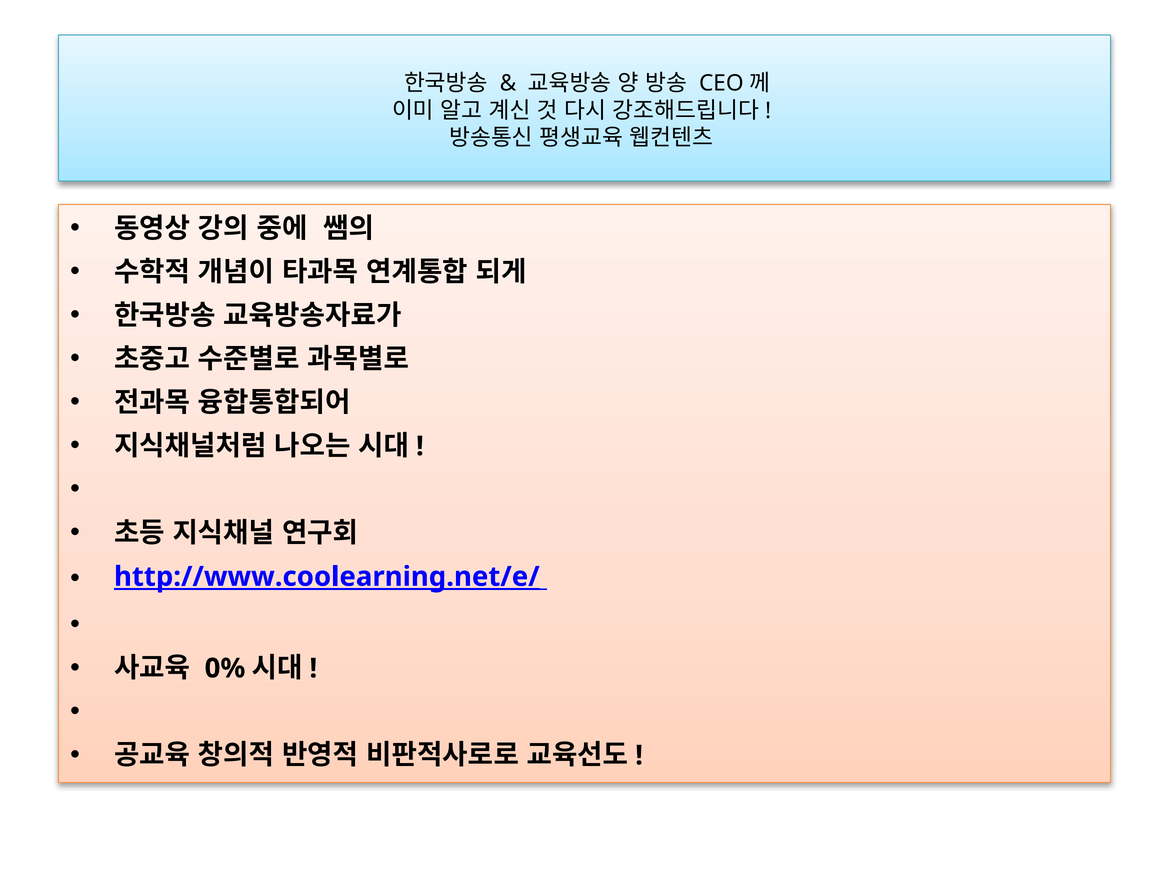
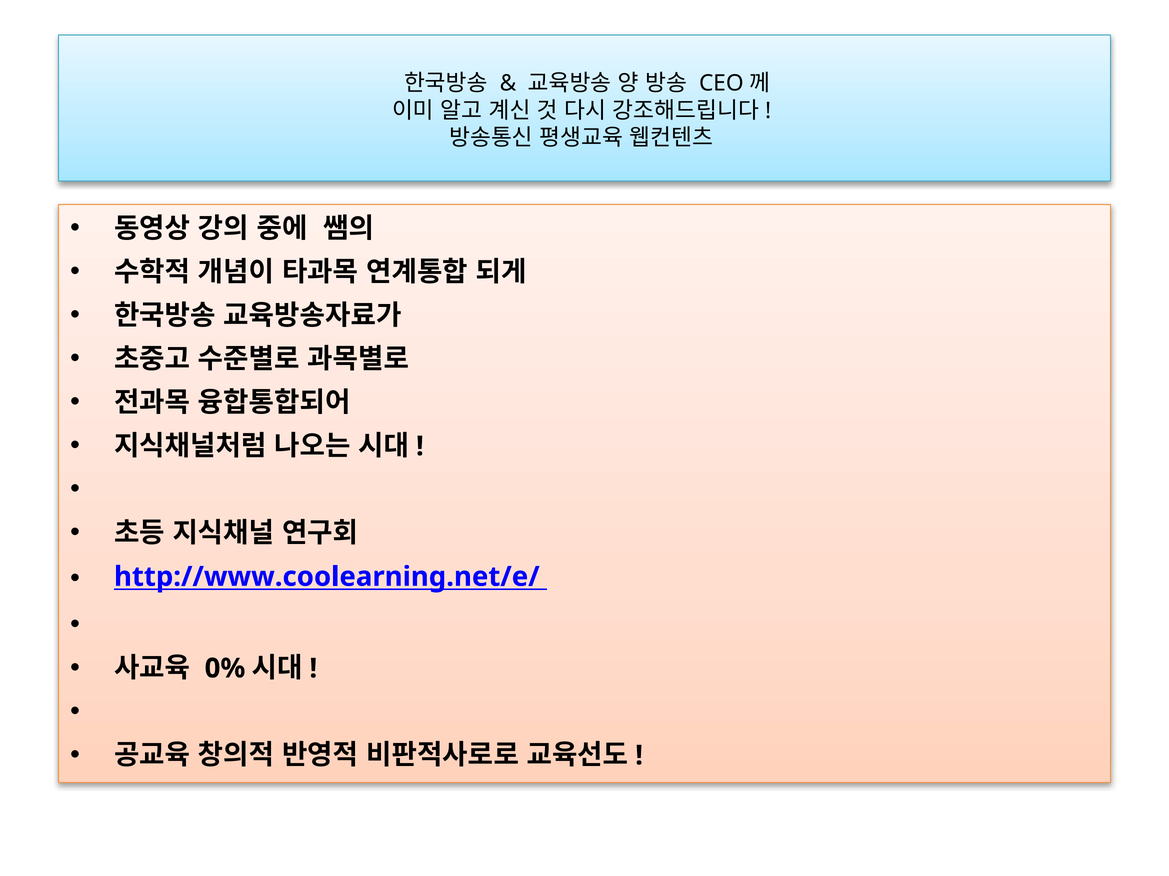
http://www.coolearning.net/e/ underline: present -> none (327, 577)
